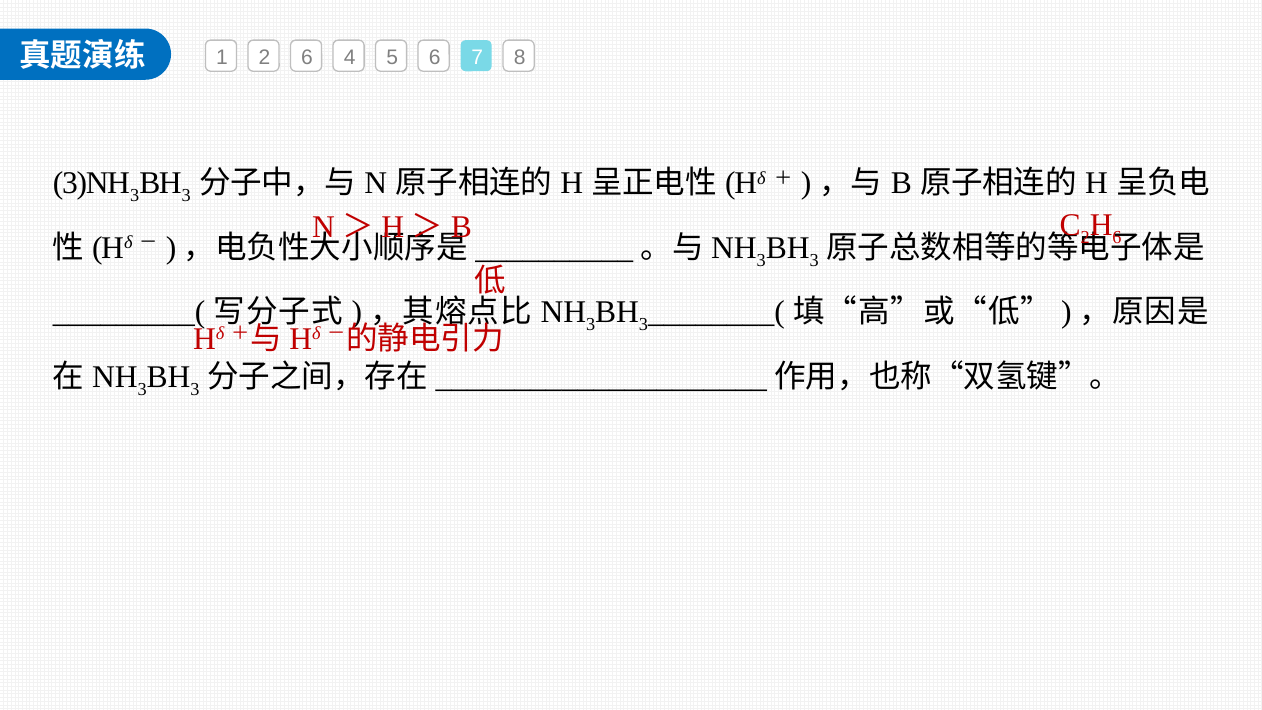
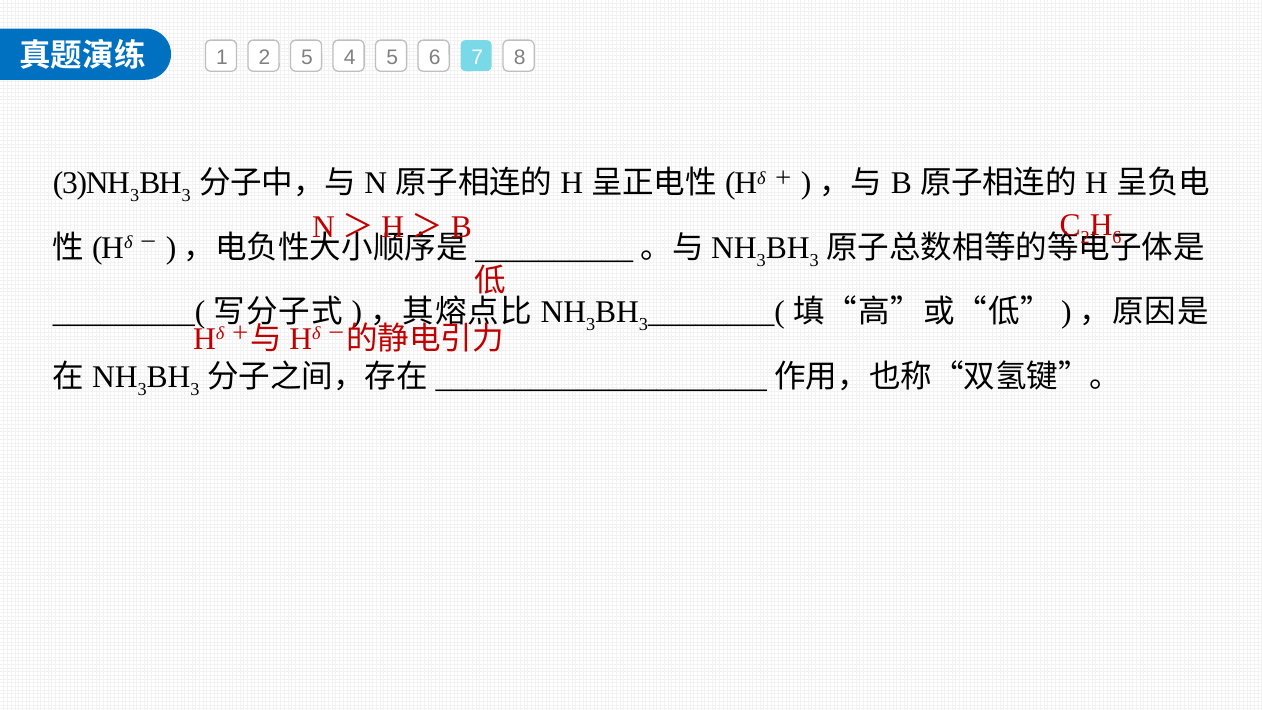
2 6: 6 -> 5 (307, 57)
